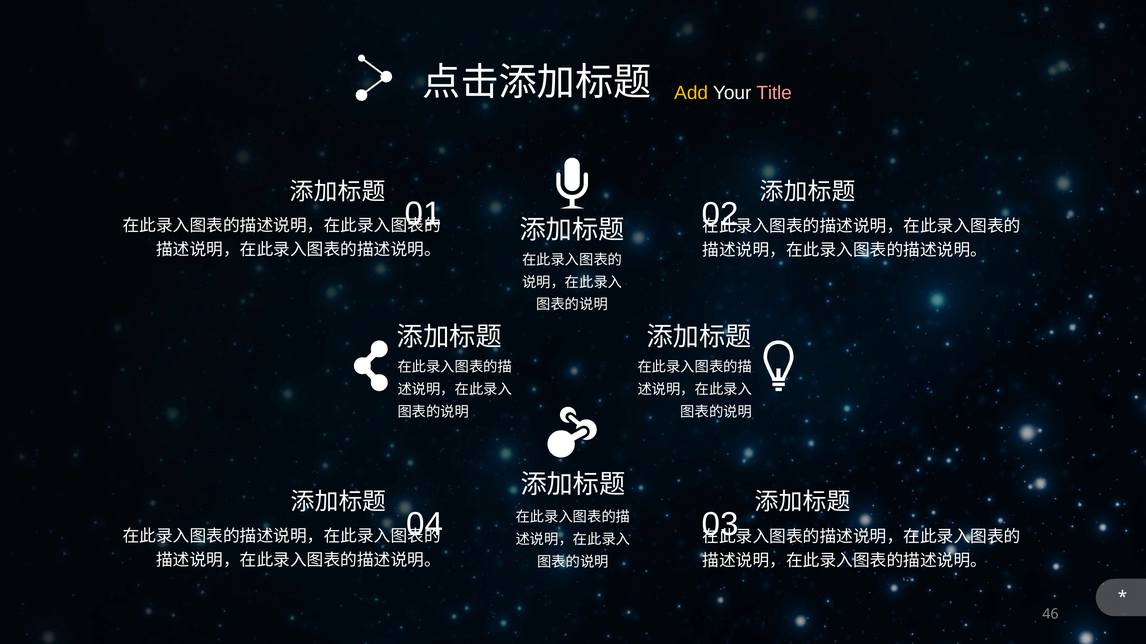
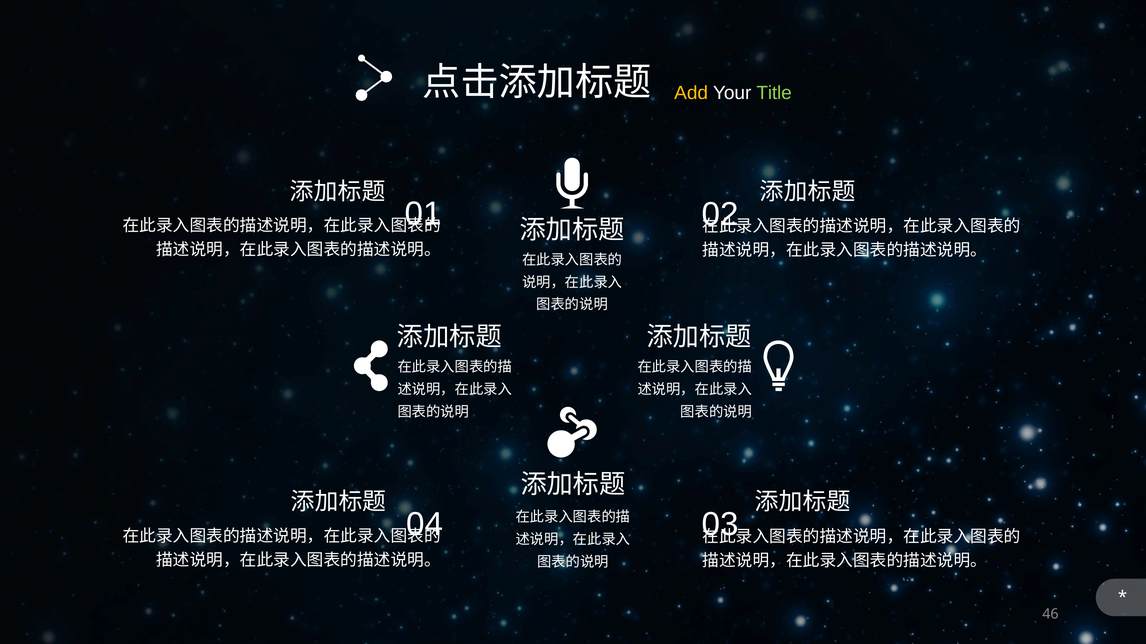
Title colour: pink -> light green (774, 93)
